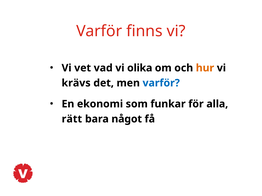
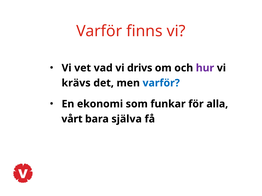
olika: olika -> drivs (140, 68)
hur colour: orange -> purple (205, 68)
rätt: rätt -> vårt (72, 119)
något: något -> själva (127, 119)
